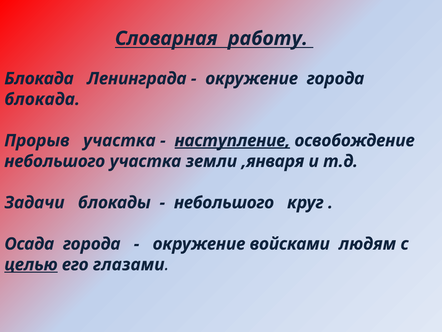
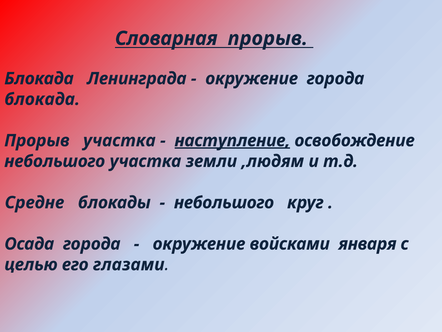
Словарная работу: работу -> прорыв (268, 38)
,января: ,января -> ,людям (273, 161)
Задачи: Задачи -> Средне (34, 202)
людям: людям -> января (368, 244)
целью underline: present -> none (31, 264)
